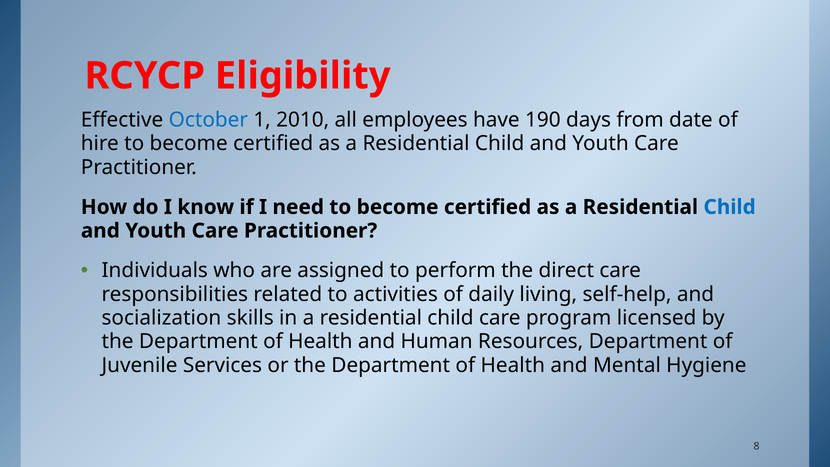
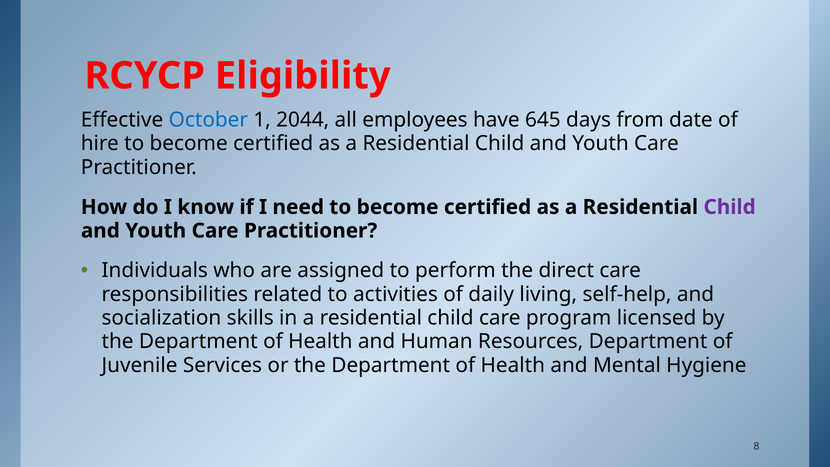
2010: 2010 -> 2044 (303, 120)
190: 190 -> 645 (543, 120)
Child colour: blue -> purple (730, 207)
